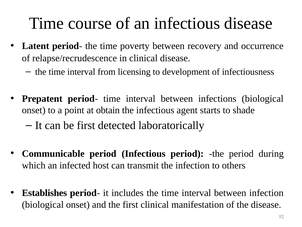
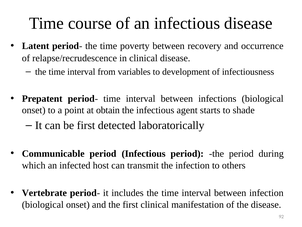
licensing: licensing -> variables (134, 72)
Establishes: Establishes -> Vertebrate (44, 193)
